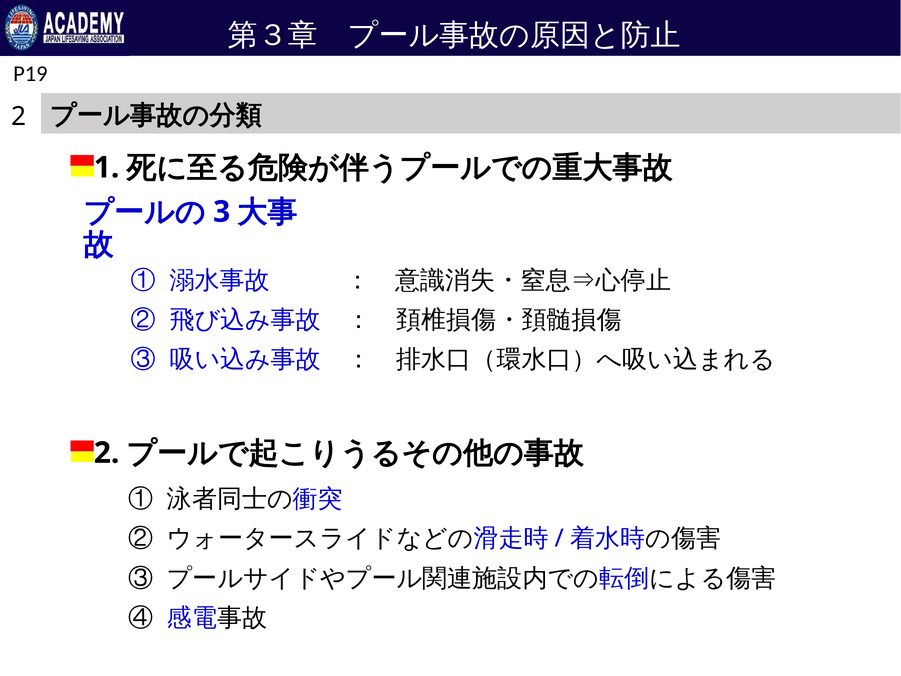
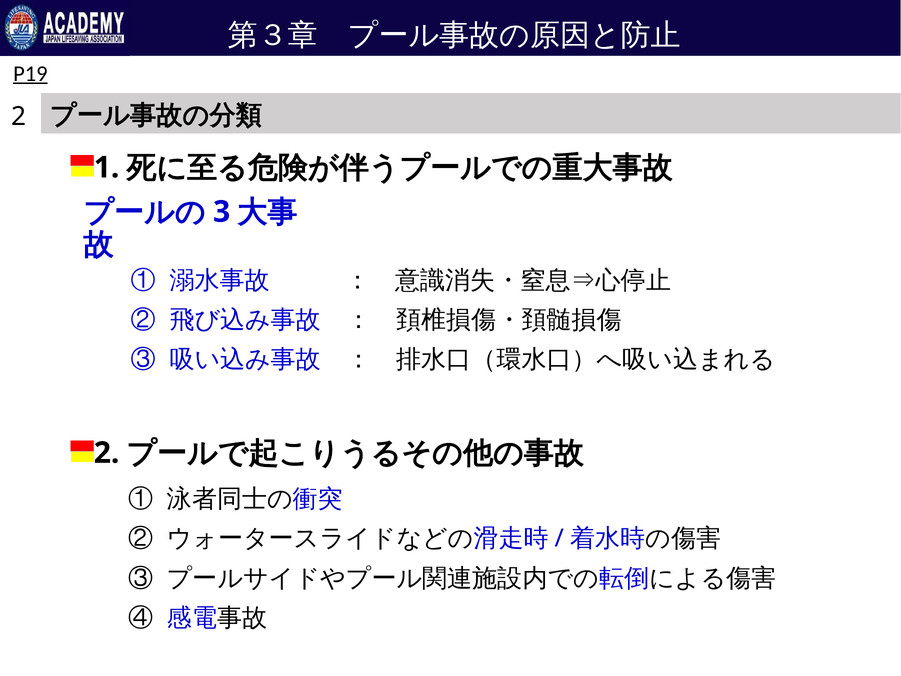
P19 underline: none -> present (30, 74)
